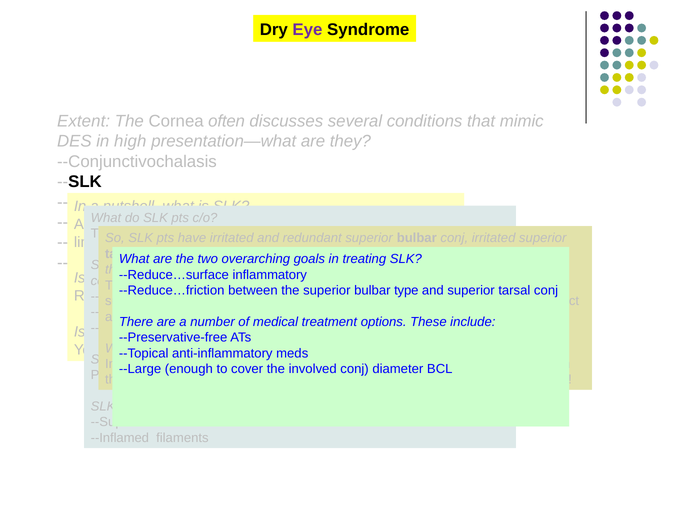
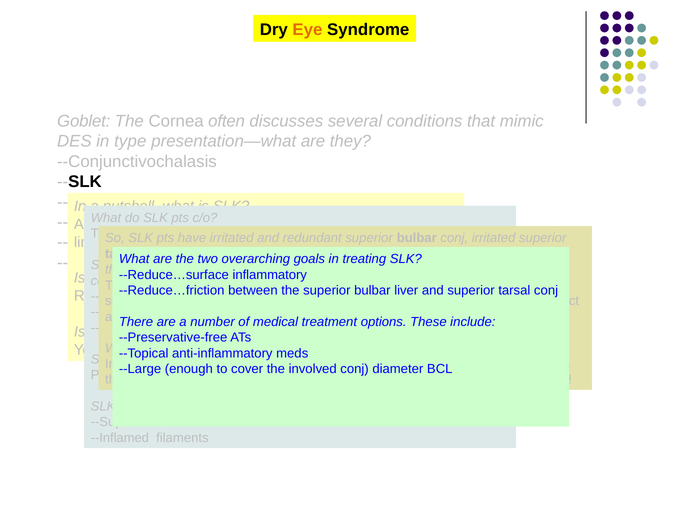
Eye colour: purple -> orange (307, 30)
Extent: Extent -> Goblet (84, 121)
high: high -> type (130, 141)
type: type -> liver (406, 290)
